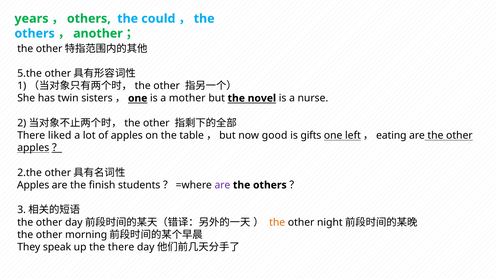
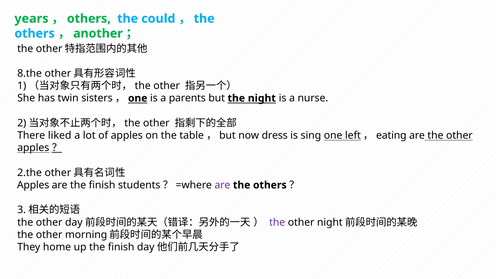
5.the: 5.the -> 8.the (30, 73)
mother: mother -> parents (187, 98)
the novel: novel -> night (262, 98)
good: good -> dress (275, 135)
gifts: gifts -> sing (311, 135)
the colour: orange -> purple (277, 222)
speak: speak -> home (57, 247)
up the there: there -> finish (121, 247)
